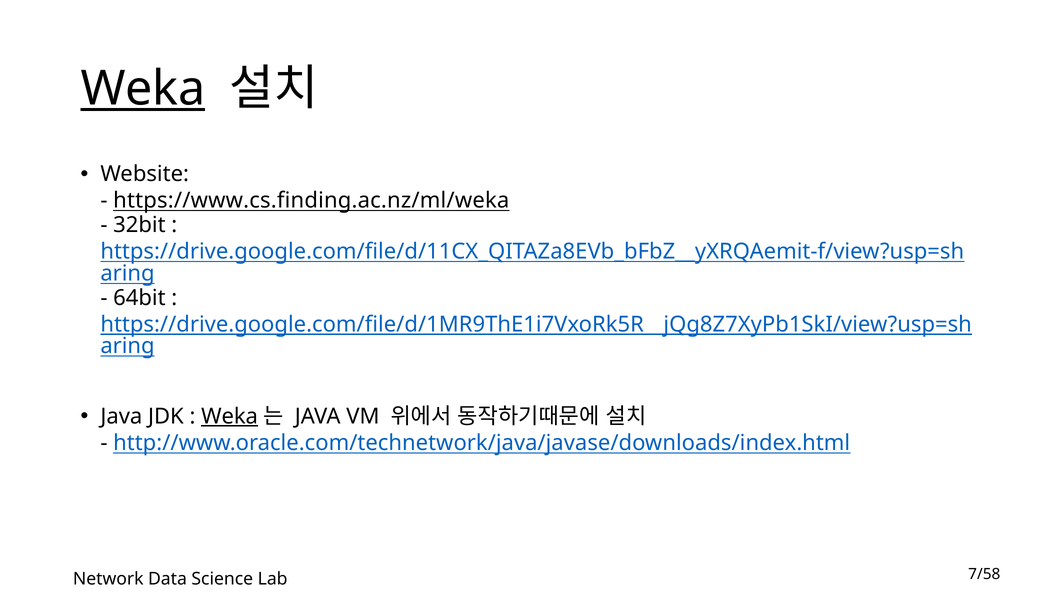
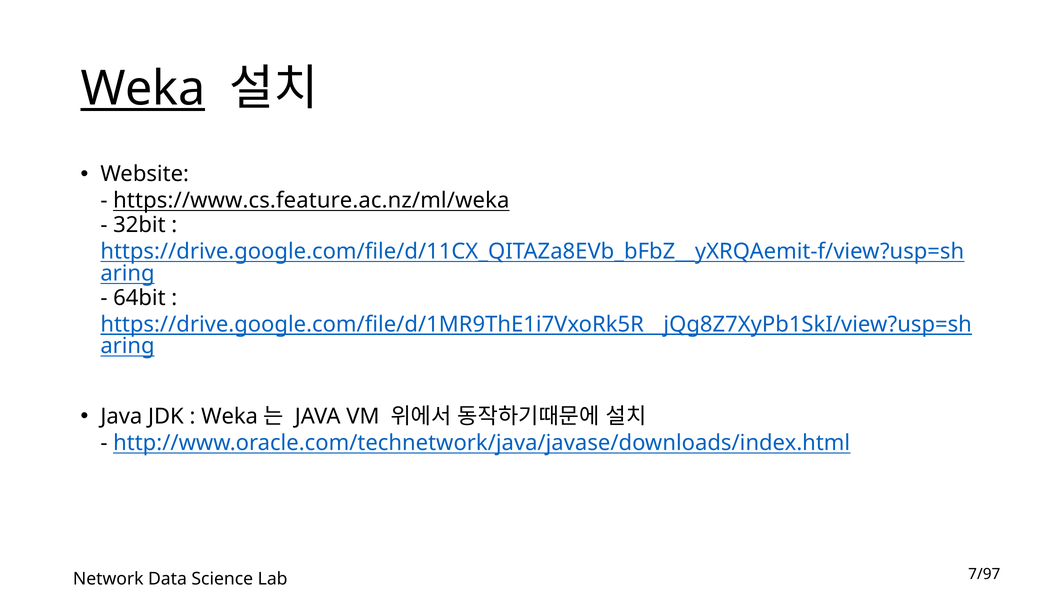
https://www.cs.finding.ac.nz/ml/weka: https://www.cs.finding.ac.nz/ml/weka -> https://www.cs.feature.ac.nz/ml/weka (311, 200)
Weka underline: present -> none (230, 416)
7/58: 7/58 -> 7/97 (984, 574)
